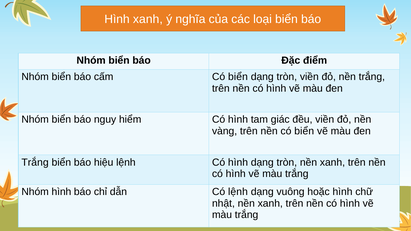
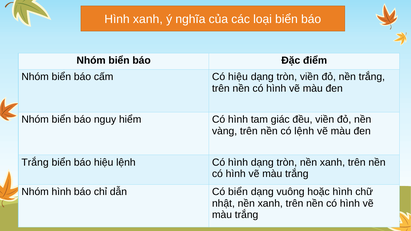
cấm Có biển: biển -> hiệu (238, 77)
nền có biển: biển -> lệnh (304, 131)
Có lệnh: lệnh -> biển (238, 192)
